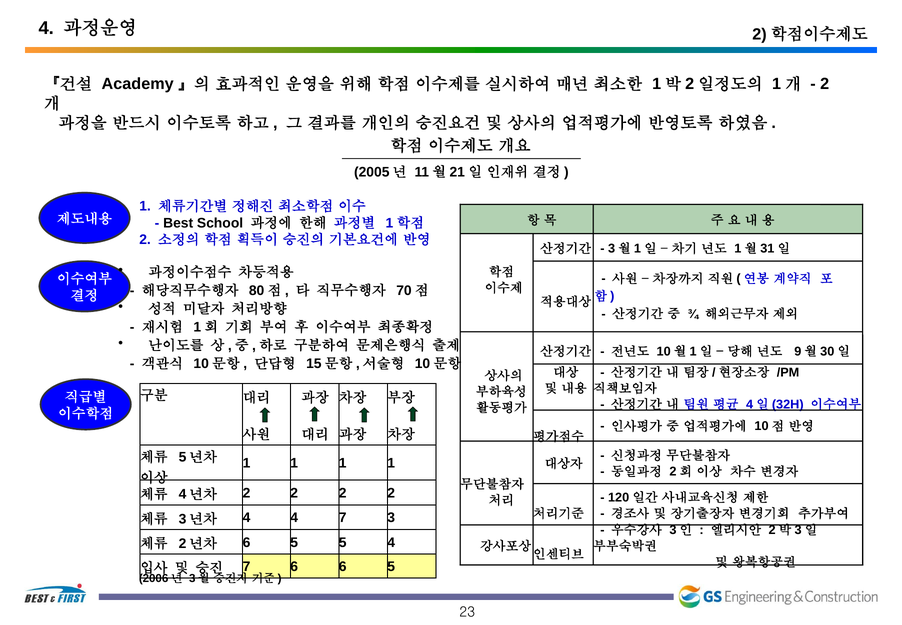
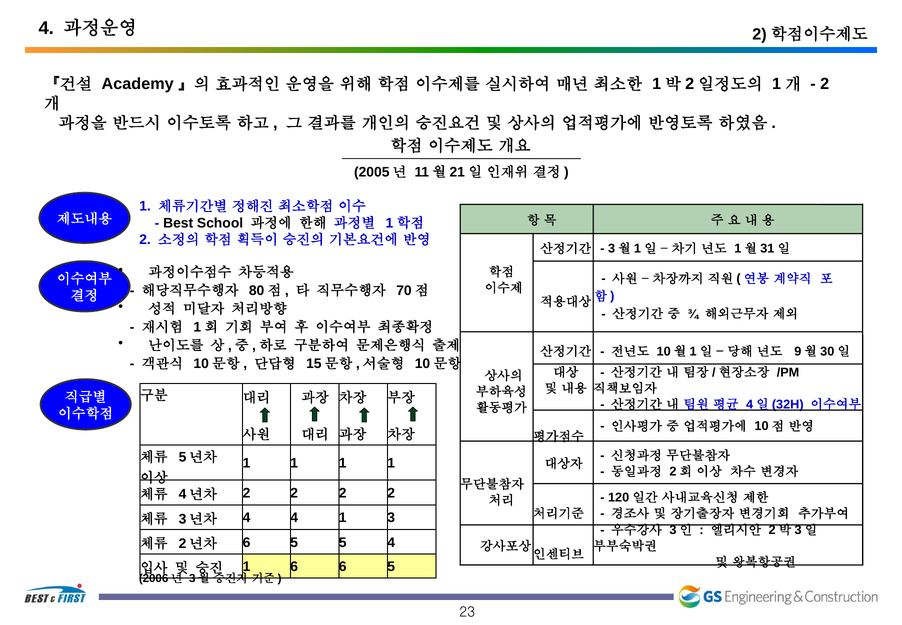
4 7: 7 -> 1 (343, 517)
7: 7 -> 1 (247, 566)
